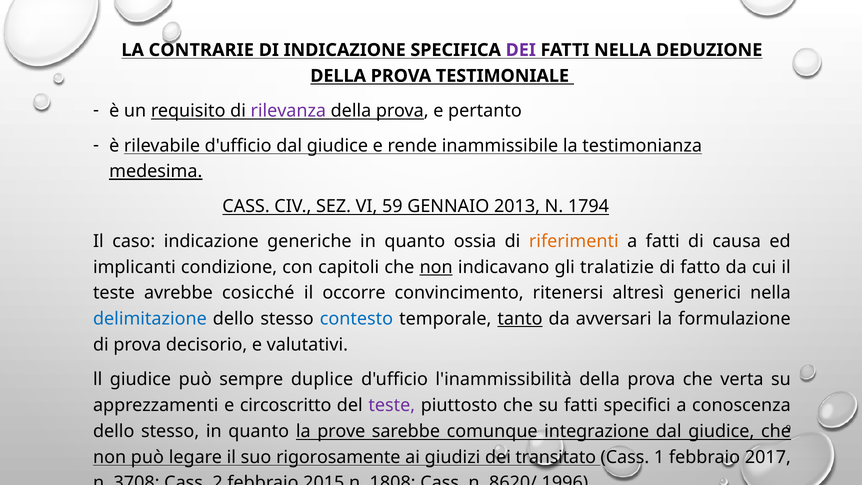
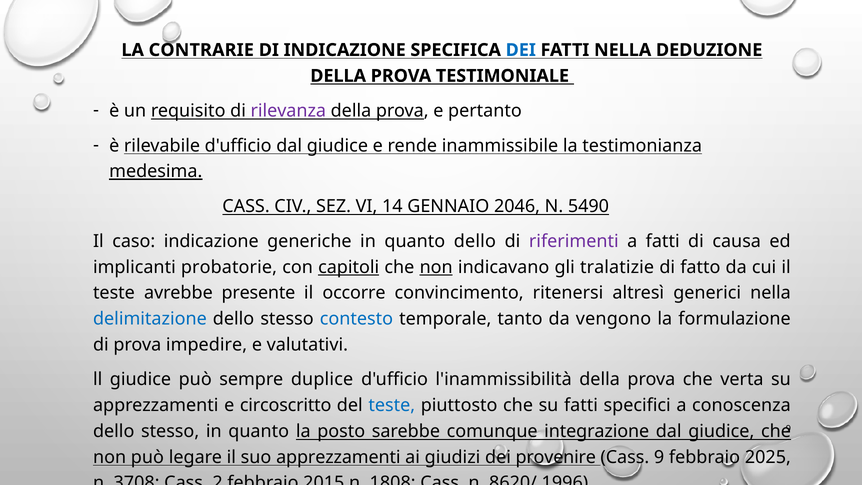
DEI colour: purple -> blue (521, 50)
59: 59 -> 14 (392, 206)
2013: 2013 -> 2046 (517, 206)
1794: 1794 -> 5490 (588, 206)
quanto ossia: ossia -> dello (475, 241)
riferimenti colour: orange -> purple (574, 241)
condizione: condizione -> probatorie (229, 267)
capitoli underline: none -> present (349, 267)
cosicché: cosicché -> presente (258, 293)
tanto underline: present -> none (520, 319)
avversari: avversari -> vengono (614, 319)
decisorio: decisorio -> impedire (207, 345)
teste colour: purple -> blue (392, 405)
prove: prove -> posto (341, 431)
suo rigorosamente: rigorosamente -> apprezzamenti (338, 457)
transitato: transitato -> provenire (556, 457)
Cass 1: 1 -> 9 (659, 457)
2017: 2017 -> 2025 (768, 457)
